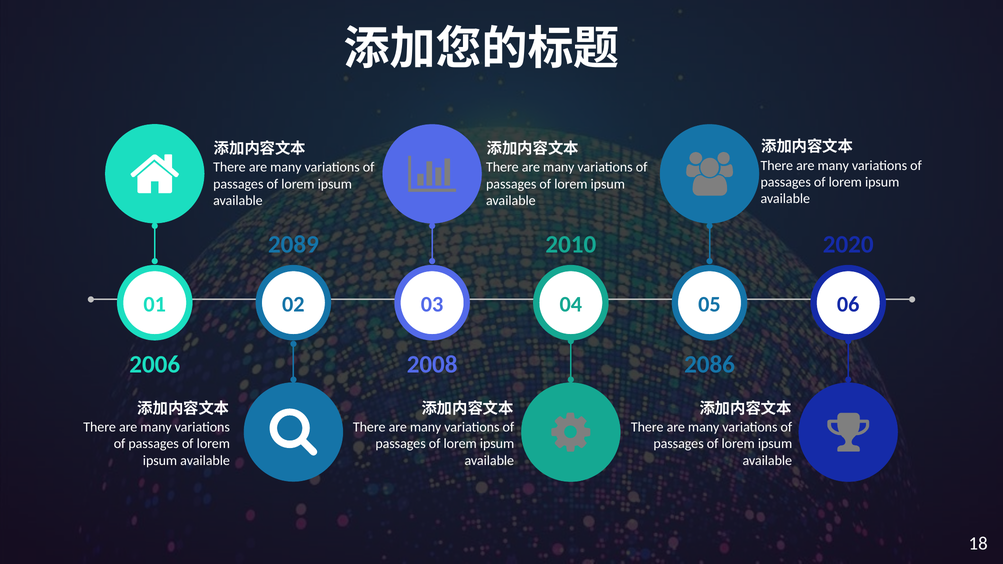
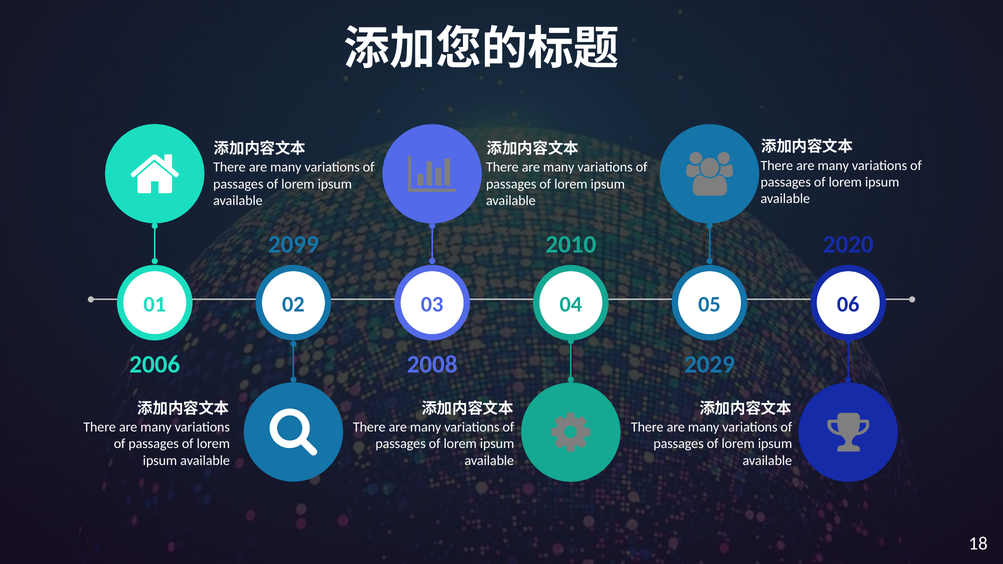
2089: 2089 -> 2099 (293, 244)
2086: 2086 -> 2029 (710, 364)
